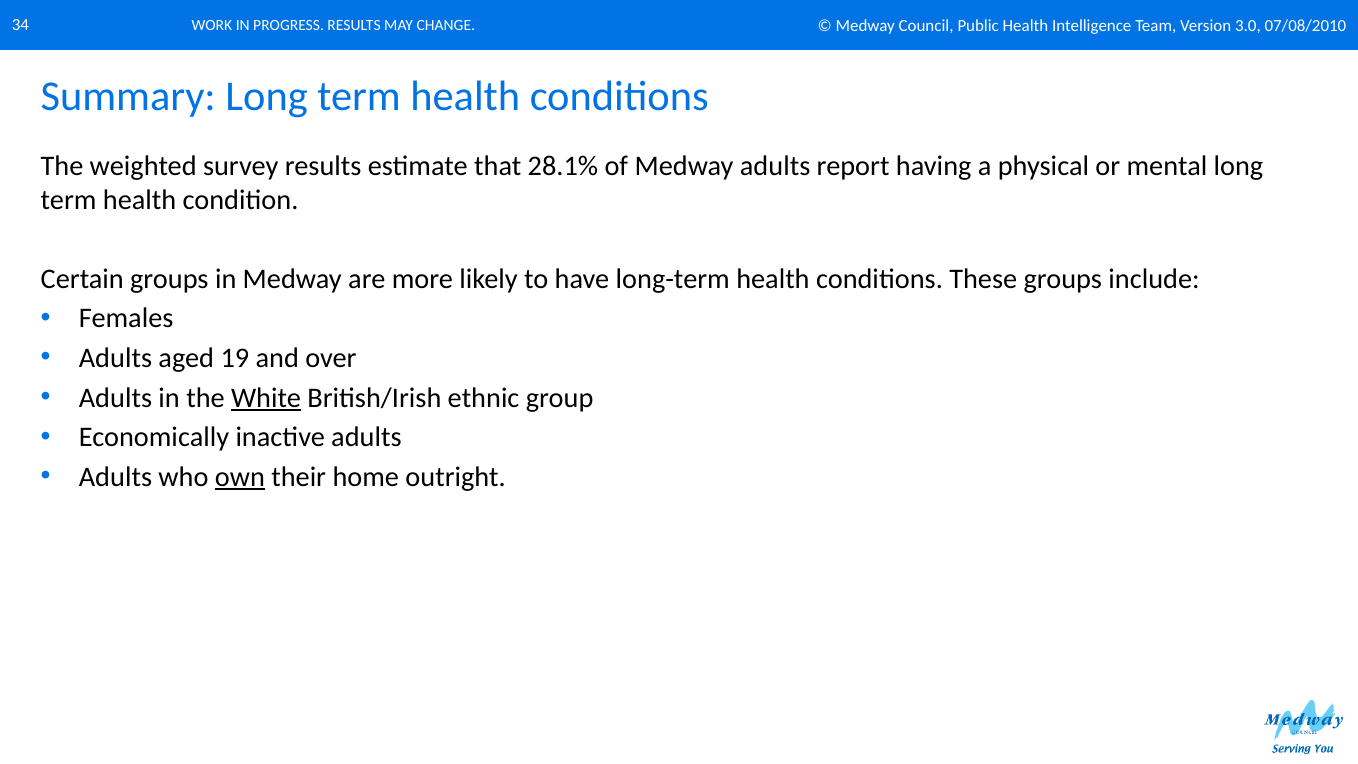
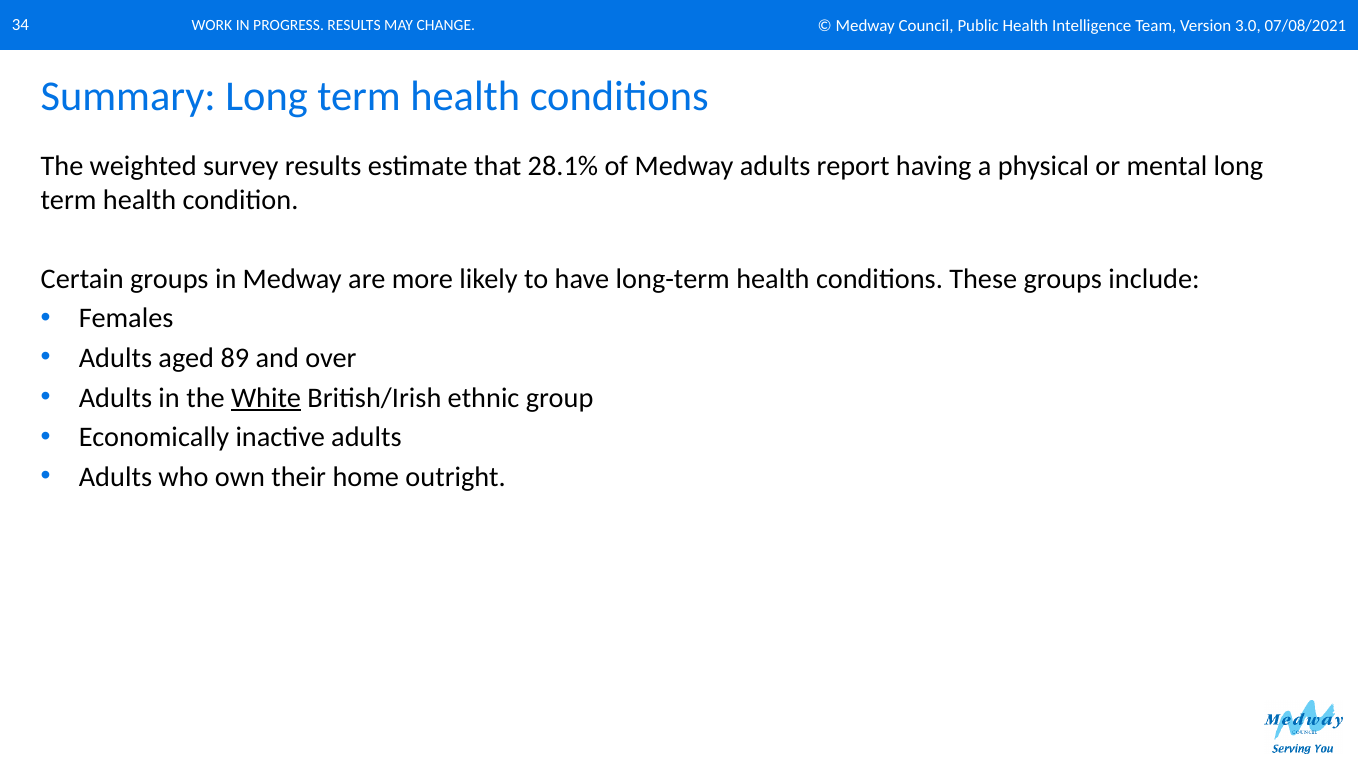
07/08/2010: 07/08/2010 -> 07/08/2021 (1305, 26)
19: 19 -> 89 (235, 358)
own underline: present -> none (240, 477)
